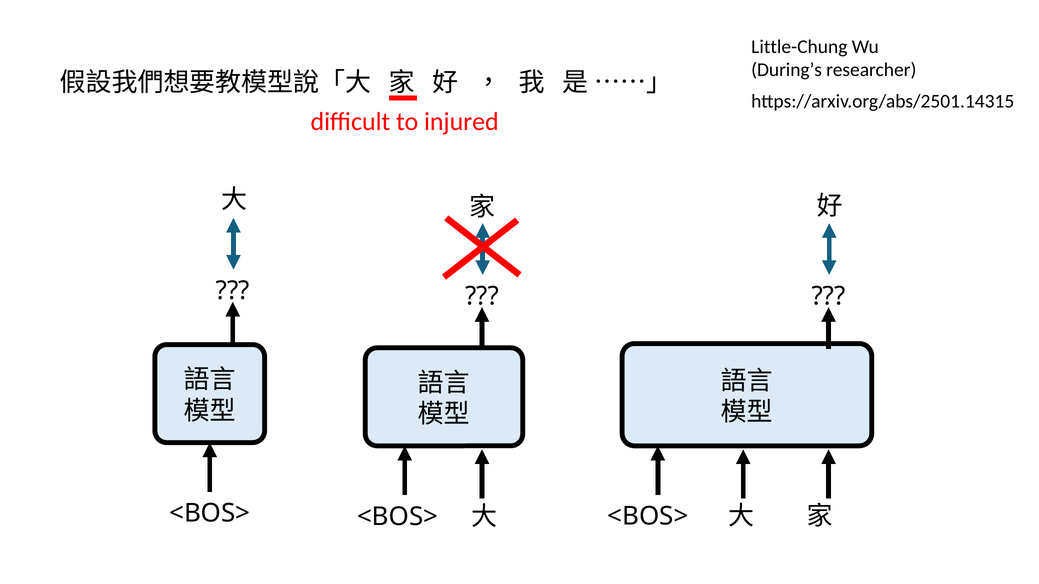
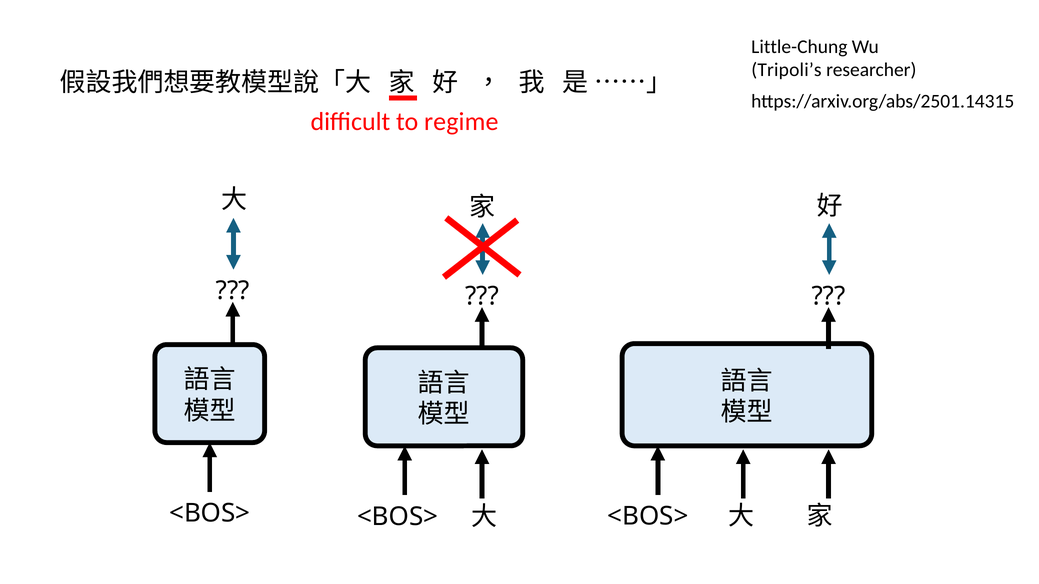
During’s: During’s -> Tripoli’s (786, 70)
injured: injured -> regime (461, 122)
